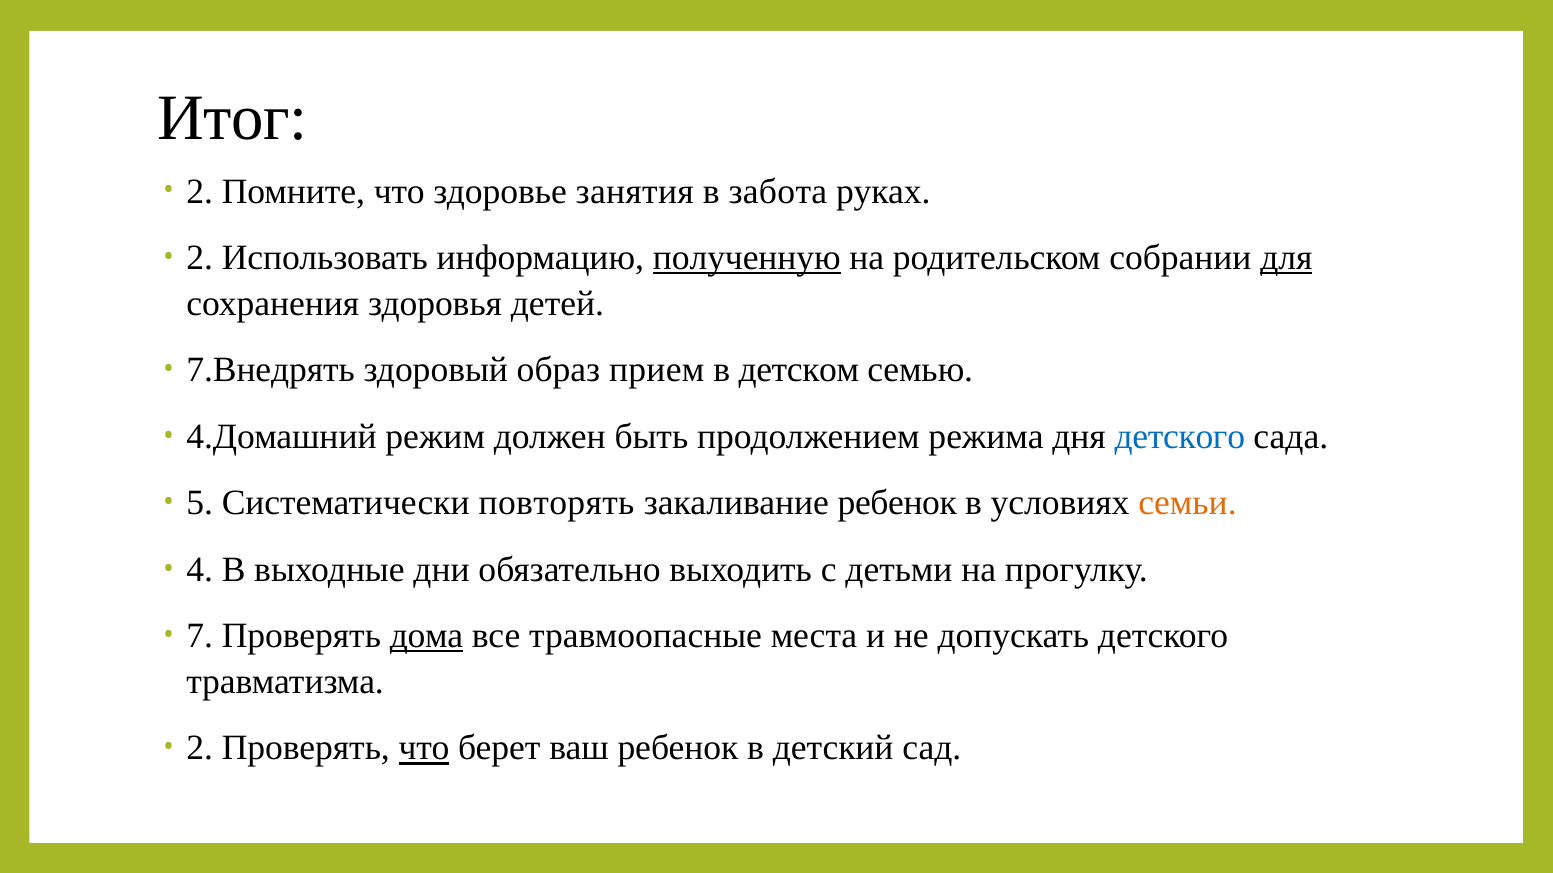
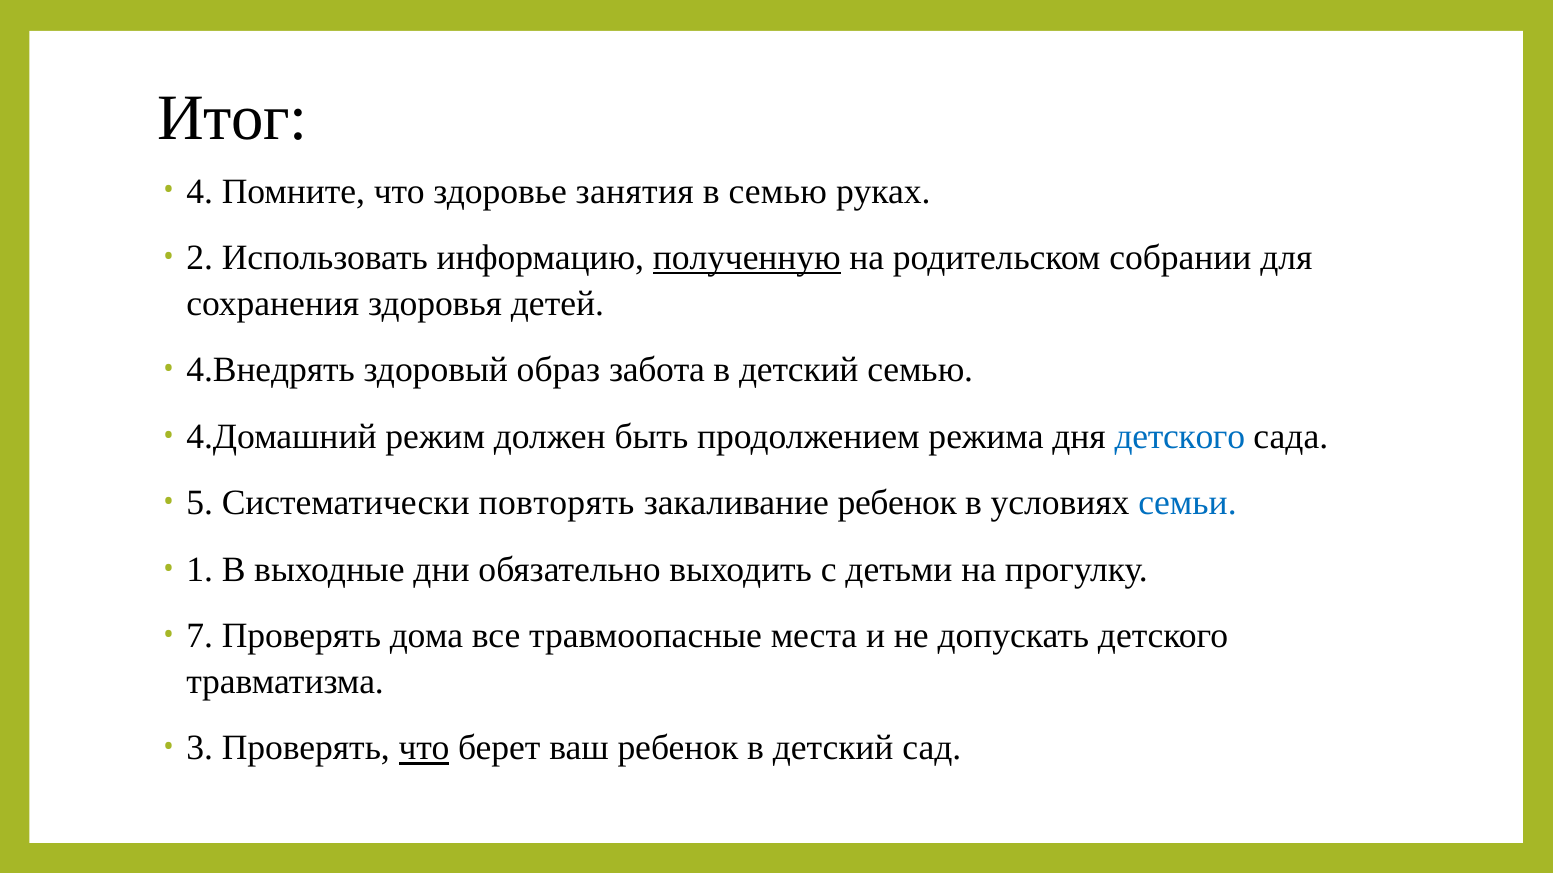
2: 2 -> 4 (200, 191)
в забота: забота -> семью (778, 191)
для underline: present -> none (1286, 258)
7.Внедрять: 7.Внедрять -> 4.Внедрять (271, 370)
прием: прием -> забота (657, 370)
детском: детском -> детский (799, 370)
семьи colour: orange -> blue (1187, 503)
4: 4 -> 1 (200, 570)
дома underline: present -> none (426, 636)
2: 2 -> 3 (200, 749)
